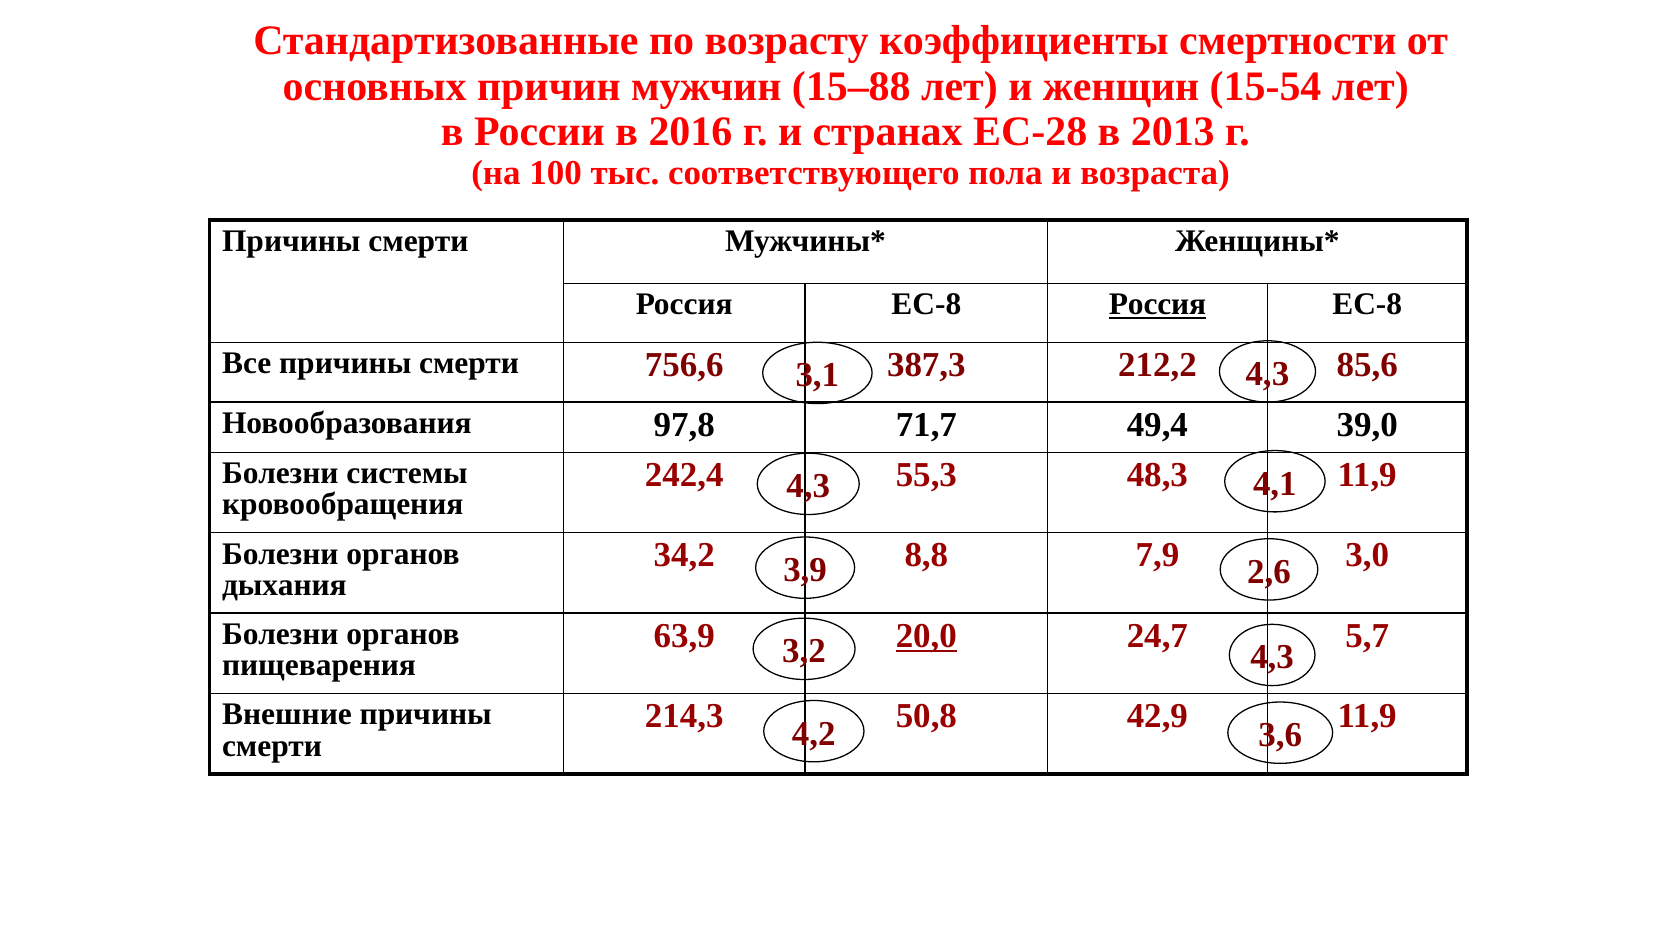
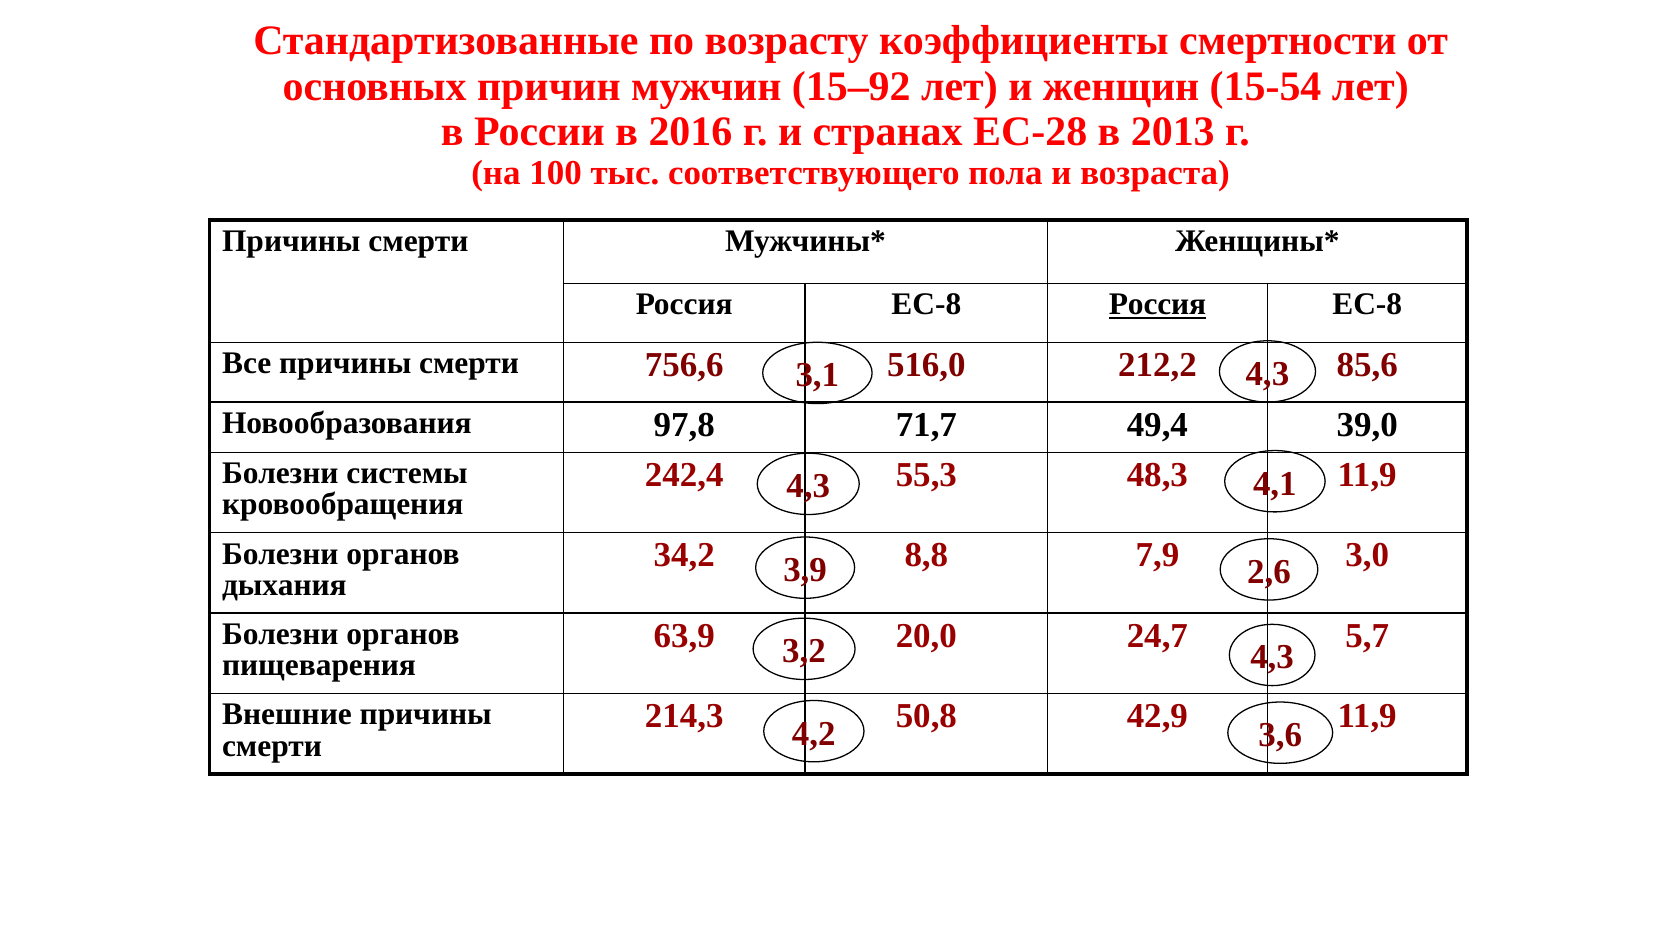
15–88: 15–88 -> 15–92 (851, 86)
387,3: 387,3 -> 516,0 (926, 365)
20,0 underline: present -> none (926, 636)
